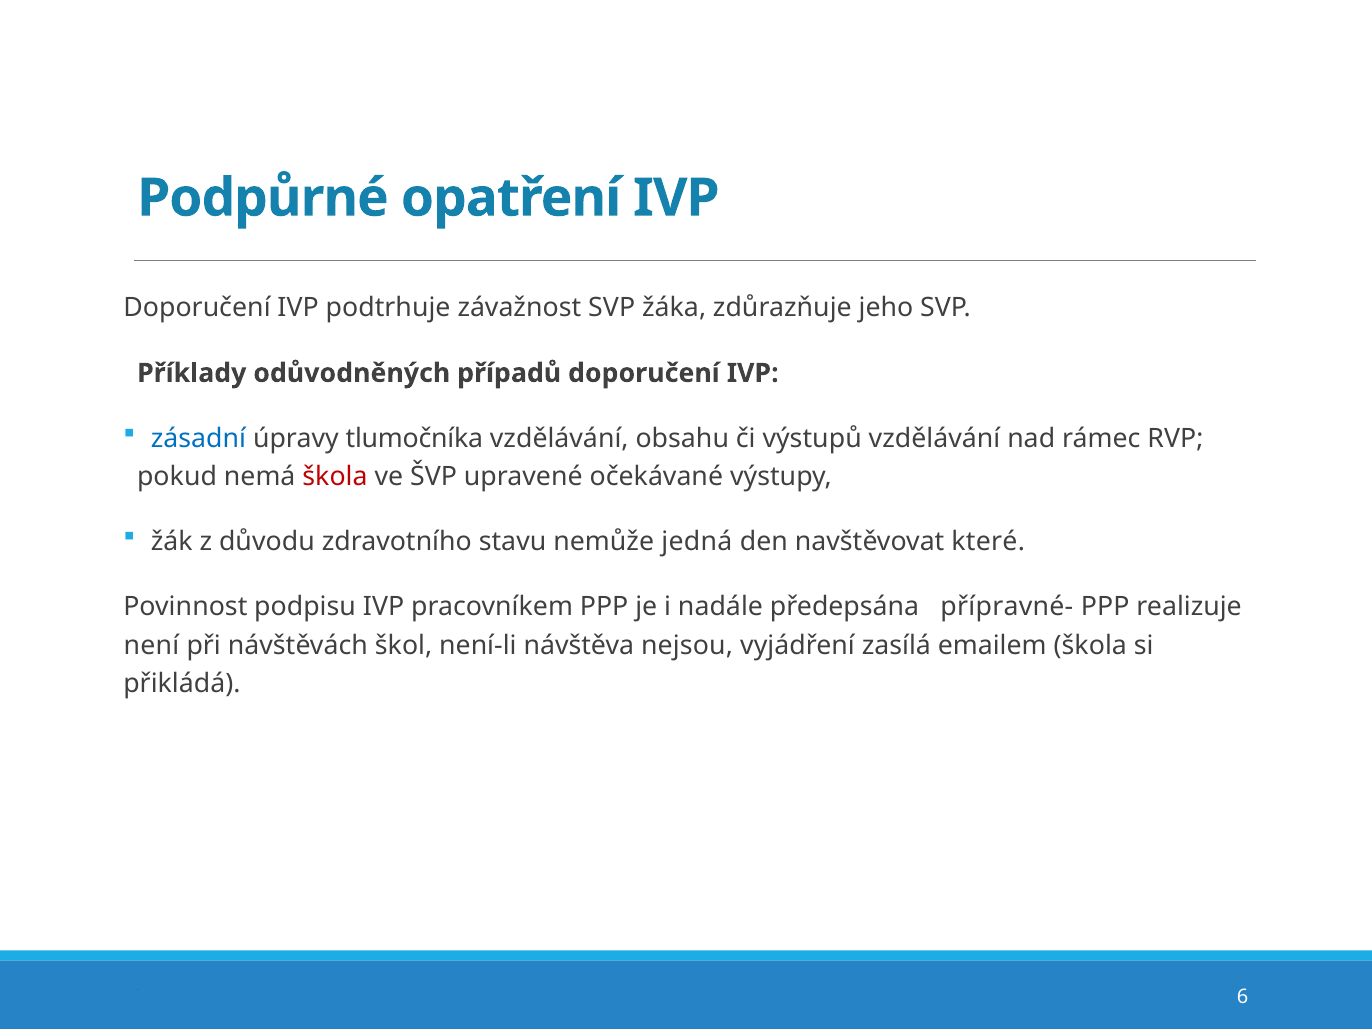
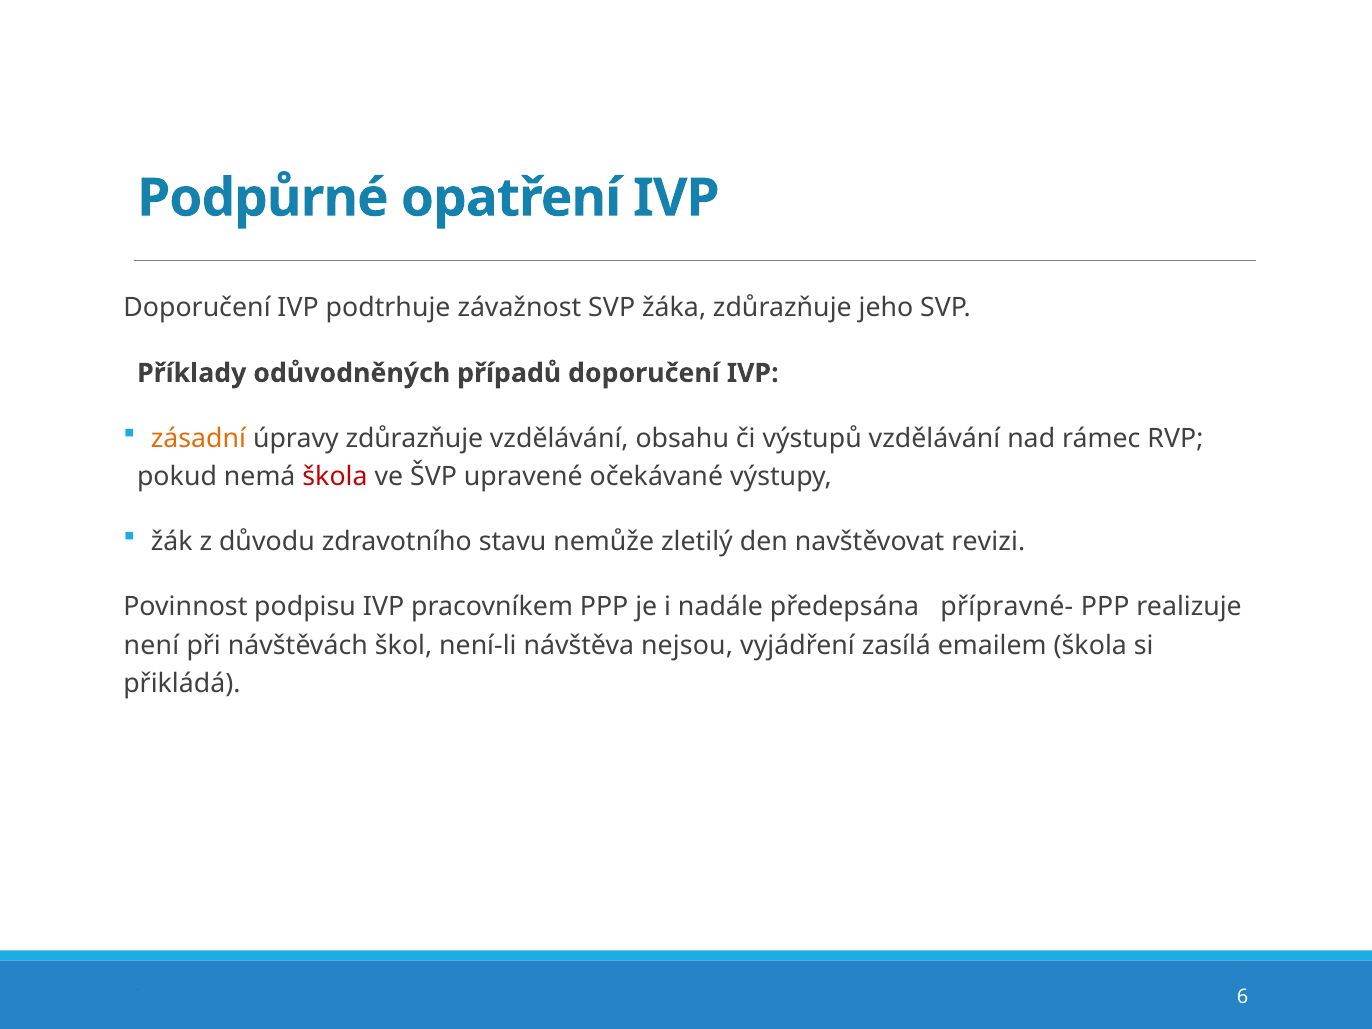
zásadní colour: blue -> orange (198, 438)
úpravy tlumočníka: tlumočníka -> zdůrazňuje (414, 438)
jedná: jedná -> zletilý (697, 542)
které: které -> revizi (988, 542)
